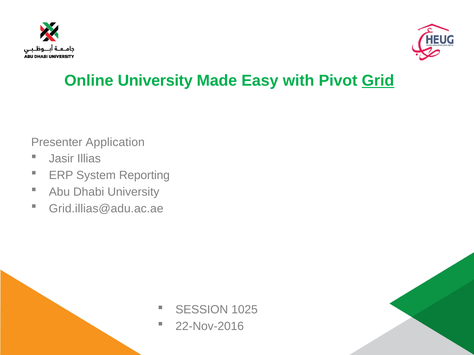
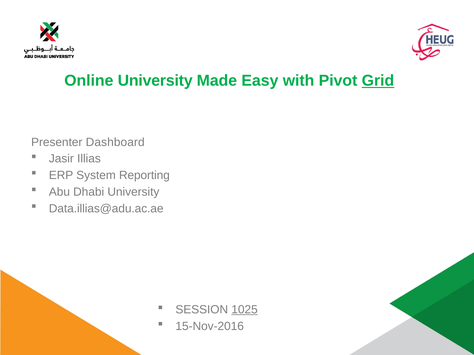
Application: Application -> Dashboard (115, 142)
Grid.illias@adu.ac.ae: Grid.illias@adu.ac.ae -> Data.illias@adu.ac.ae (106, 209)
1025 underline: none -> present (245, 310)
22-Nov-2016: 22-Nov-2016 -> 15-Nov-2016 (210, 327)
